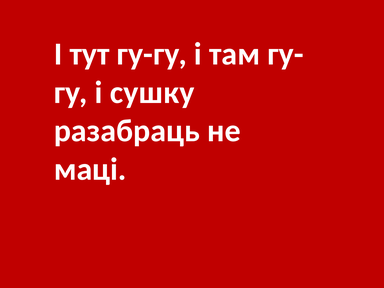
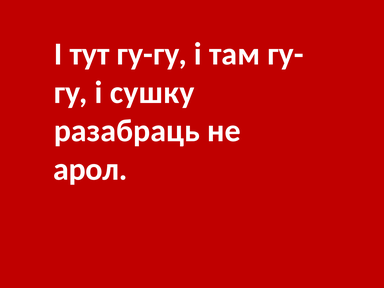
маці: маці -> арол (90, 169)
